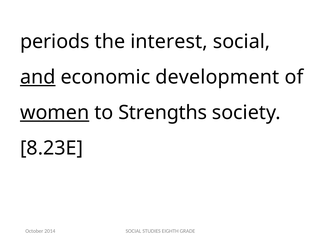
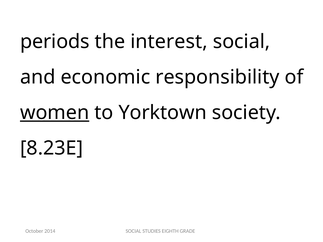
and underline: present -> none (38, 77)
development: development -> responsibility (217, 77)
Strengths: Strengths -> Yorktown (163, 113)
